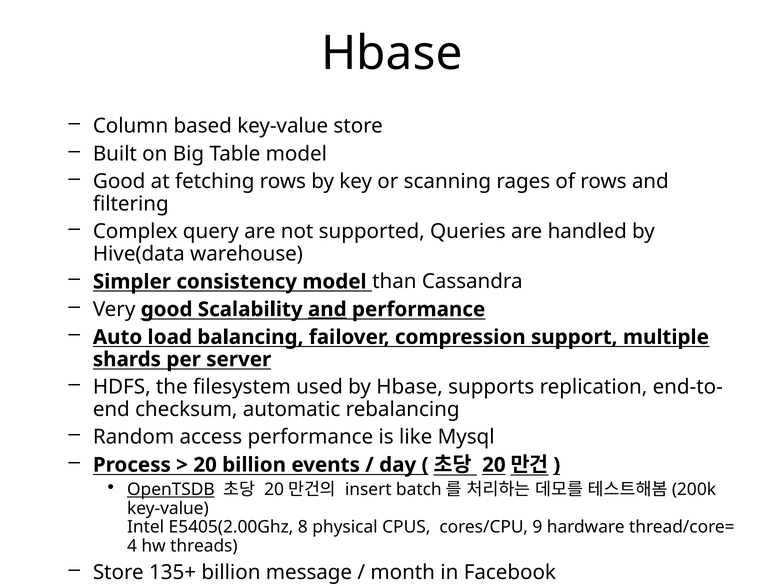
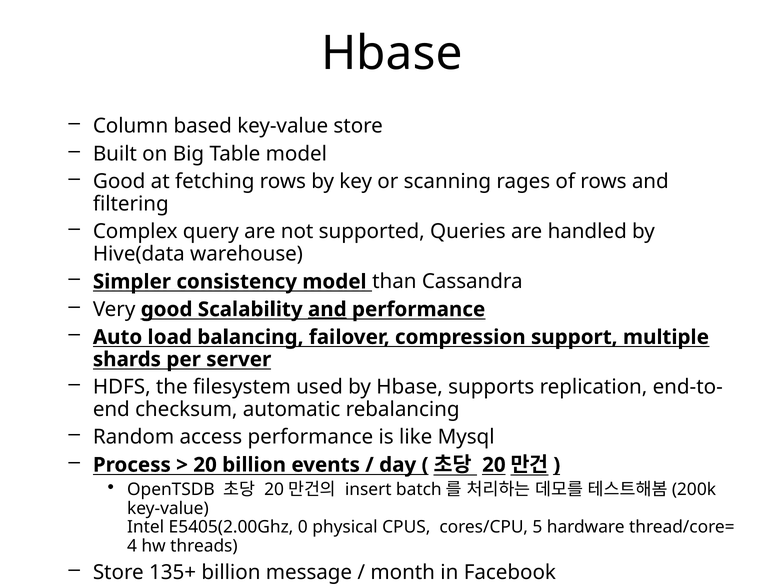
OpenTSDB underline: present -> none (171, 490)
8: 8 -> 0 (303, 528)
9: 9 -> 5 (537, 528)
